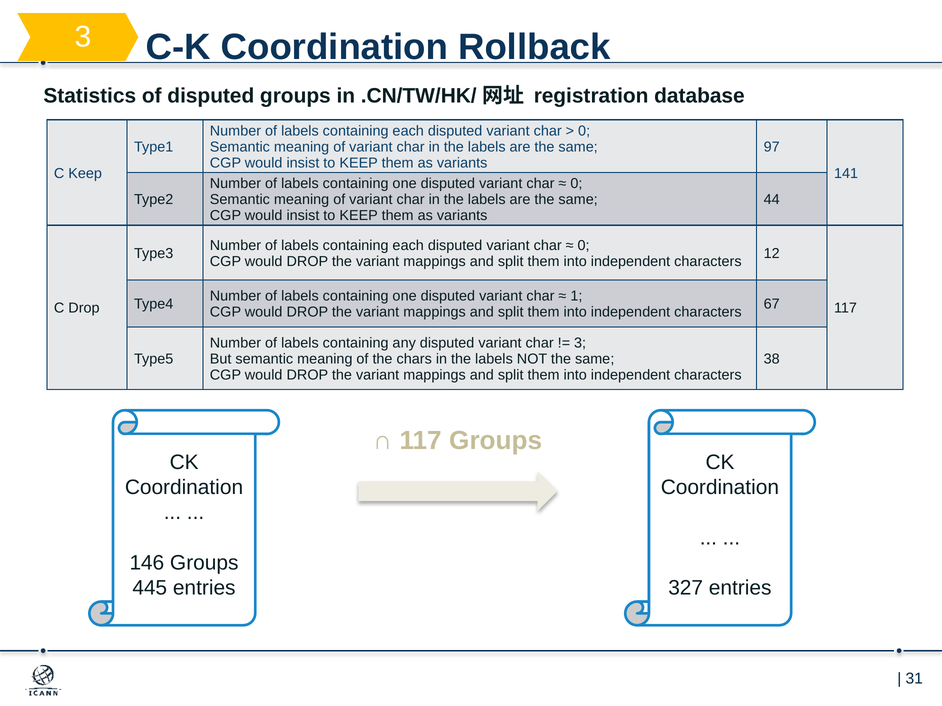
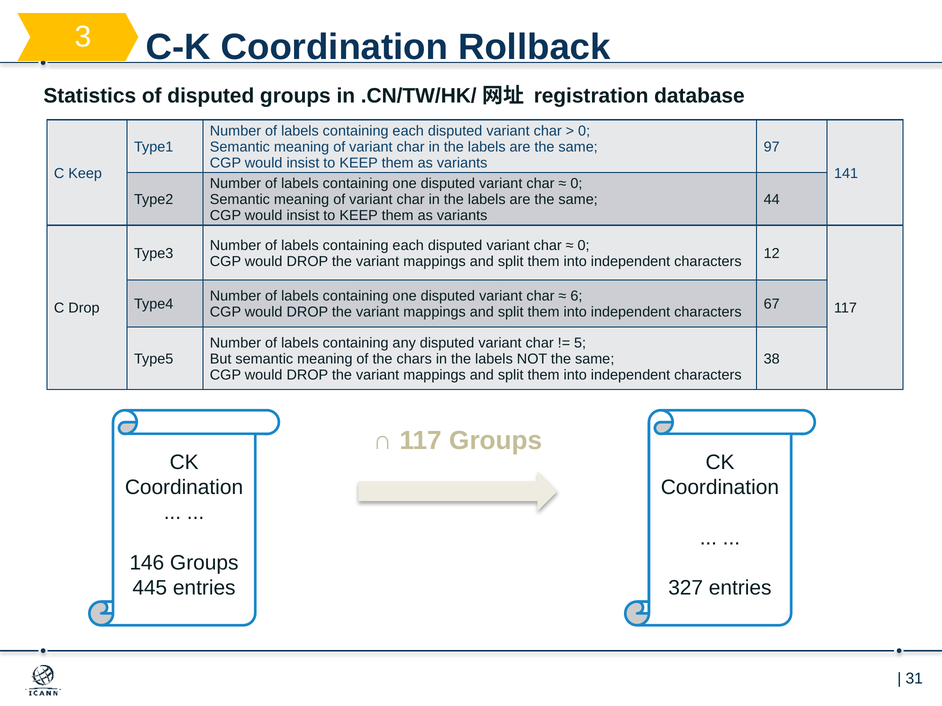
1: 1 -> 6 (576, 296)
3: 3 -> 5 (580, 343)
